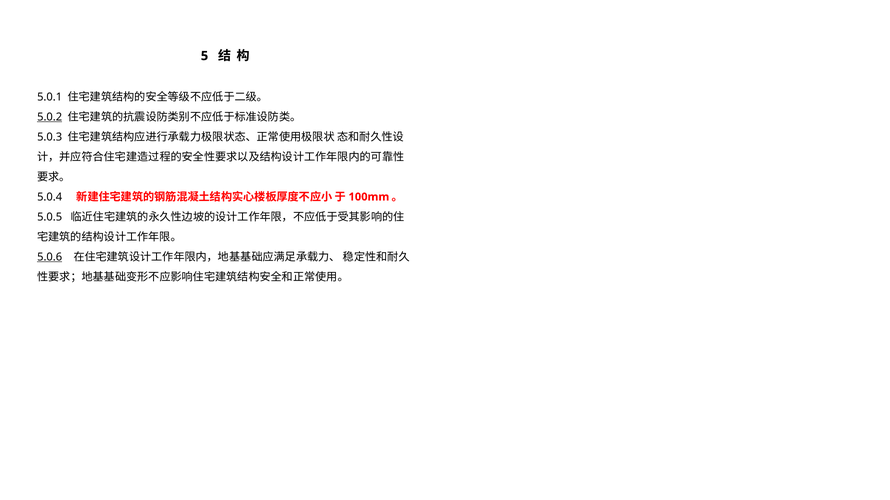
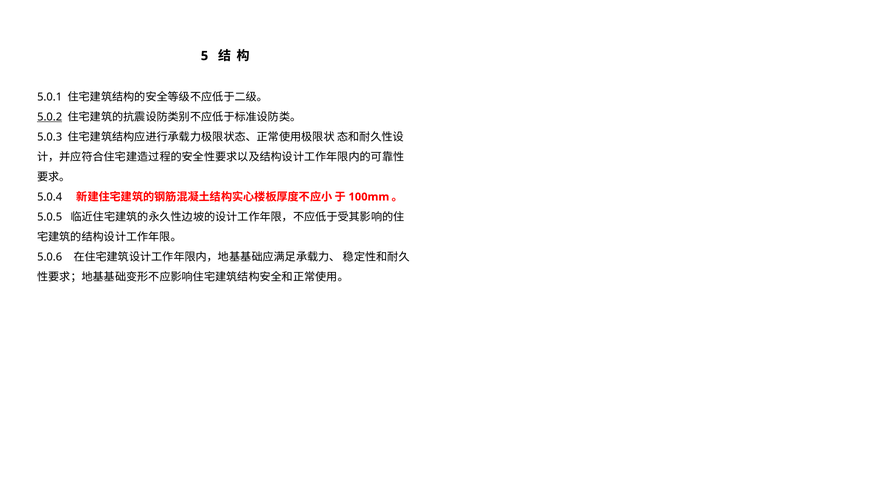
5.0.6 underline: present -> none (50, 257)
